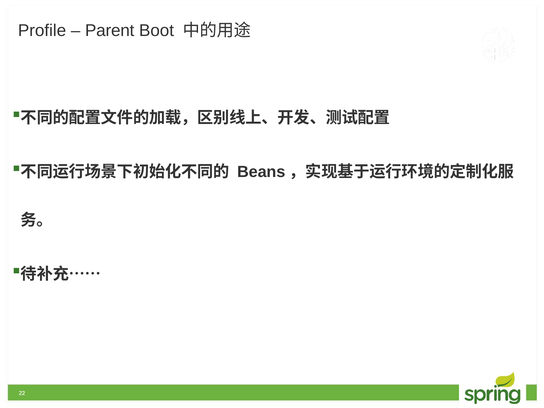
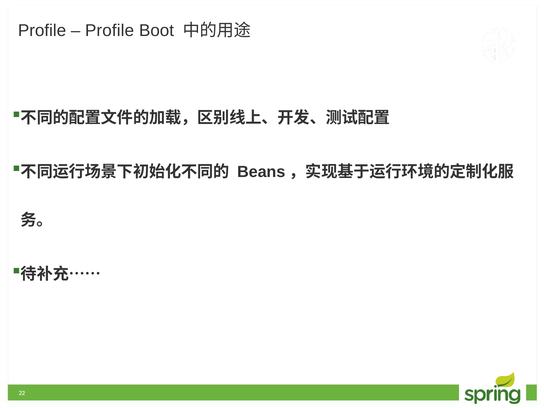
Parent: Parent -> Profile (110, 30)
